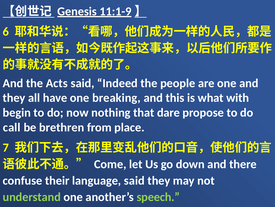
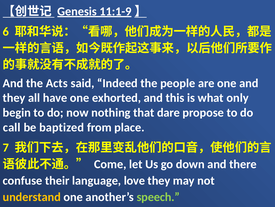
breaking: breaking -> exhorted (116, 98)
with: with -> only (238, 98)
brethren: brethren -> baptized (62, 127)
language said: said -> love (134, 180)
understand colour: light green -> yellow (32, 196)
